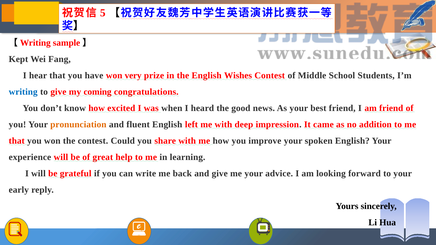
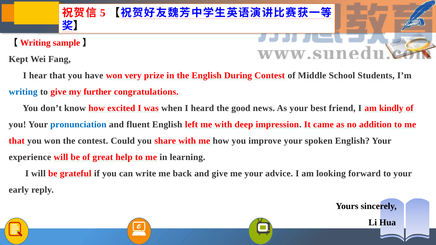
Wishes: Wishes -> During (238, 76)
coming: coming -> further (98, 92)
am friend: friend -> kindly (391, 108)
pronunciation colour: orange -> blue (78, 125)
